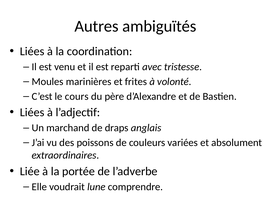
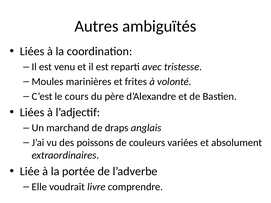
lune: lune -> livre (96, 187)
